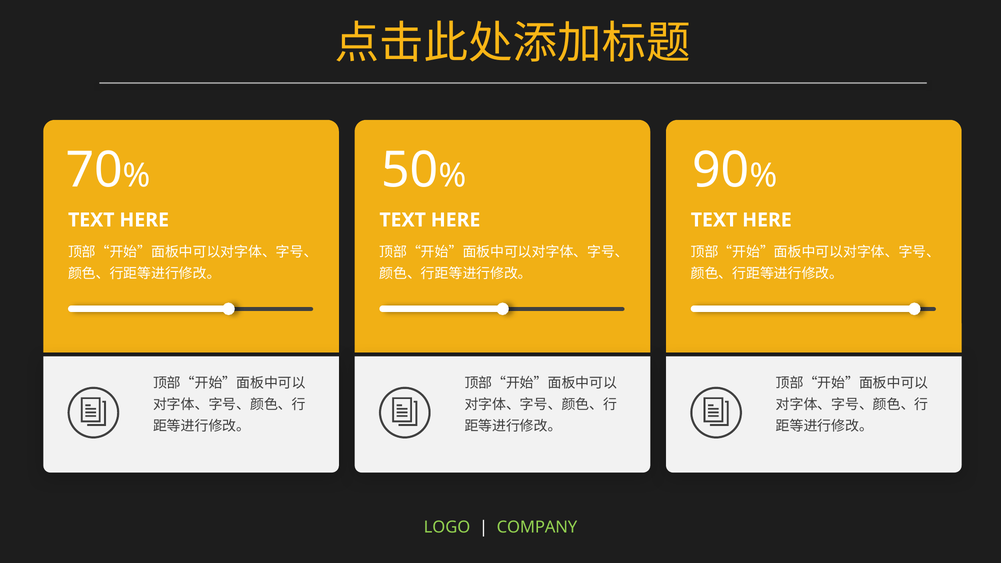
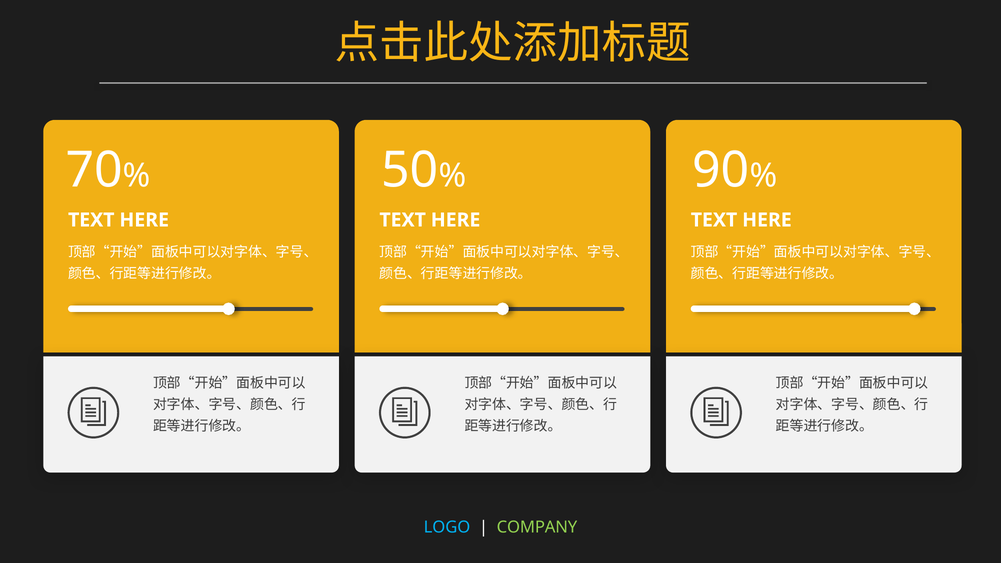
LOGO colour: light green -> light blue (447, 527)
